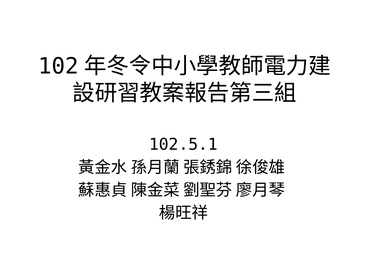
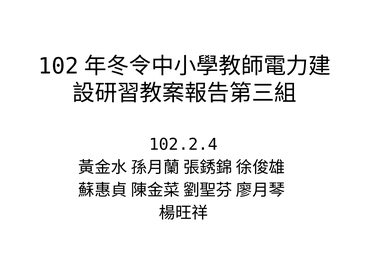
102.5.1: 102.5.1 -> 102.2.4 (183, 145)
